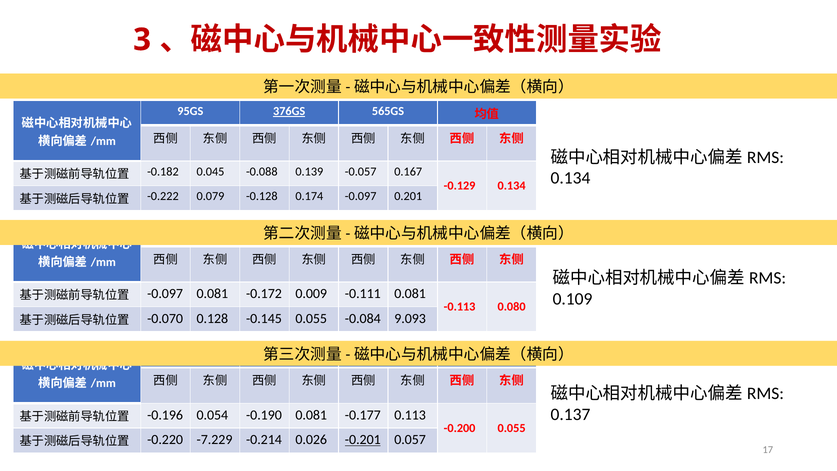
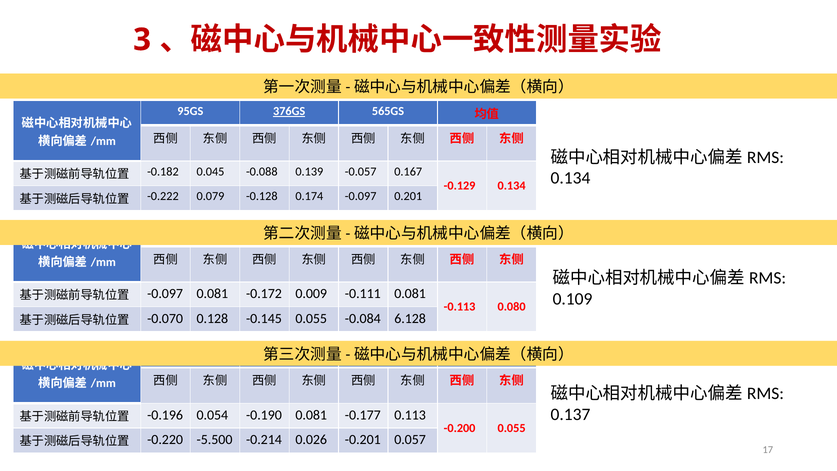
9.093: 9.093 -> 6.128 (410, 318)
-7.229: -7.229 -> -5.500 (215, 440)
-0.201 underline: present -> none (363, 440)
